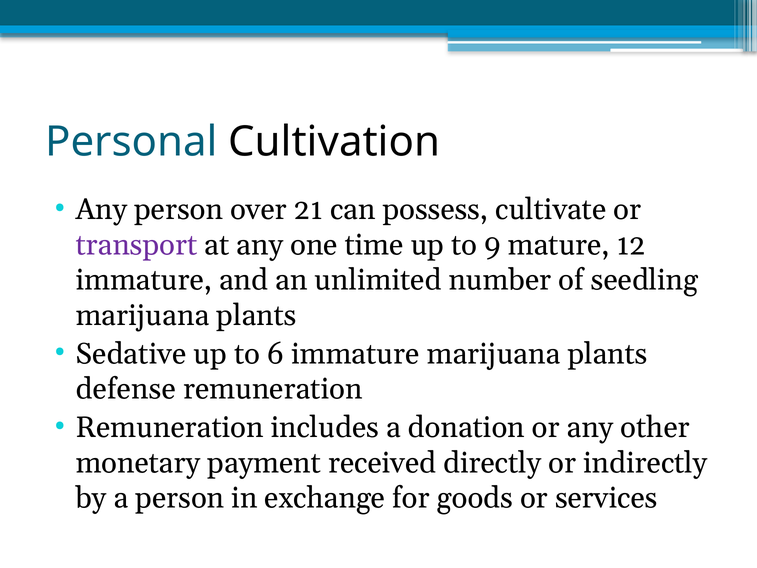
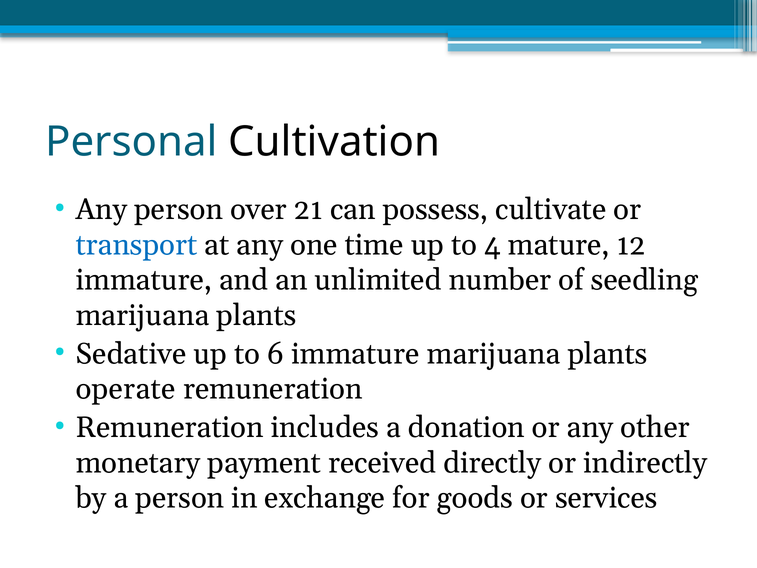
transport colour: purple -> blue (136, 245)
9: 9 -> 4 (493, 245)
defense: defense -> operate (126, 389)
